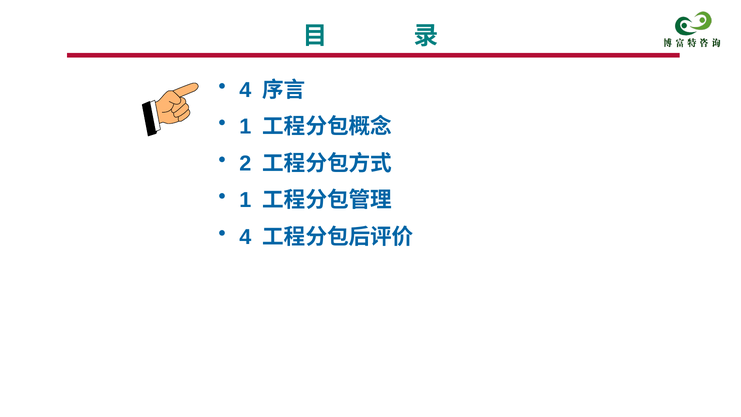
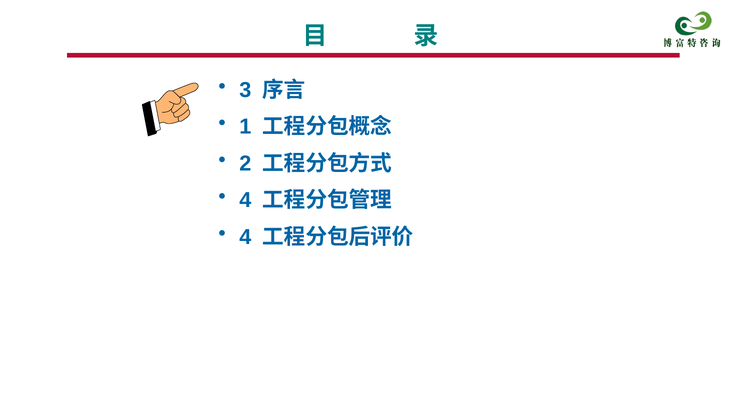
4: 4 -> 3 (245, 90)
1: 1 -> 4 (245, 200)
